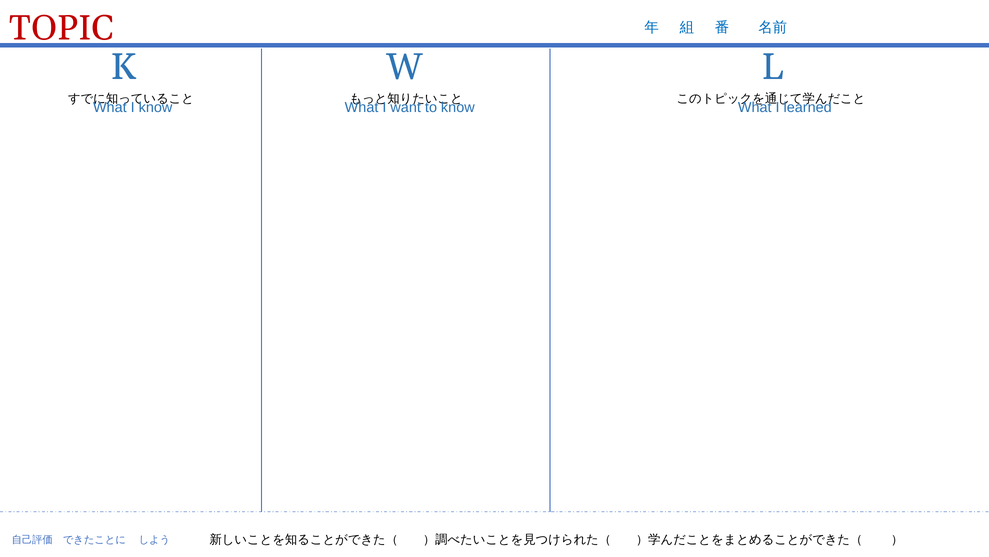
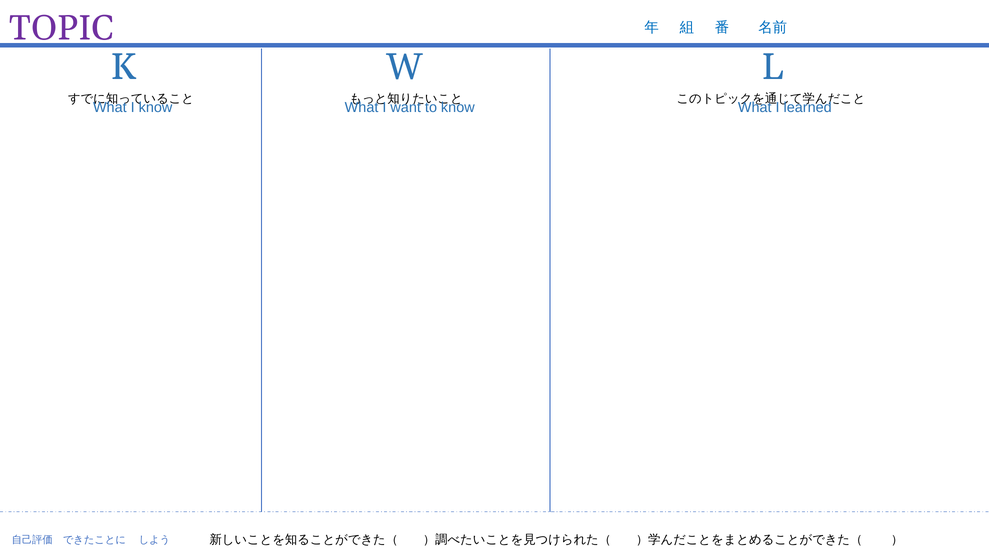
TOPIC colour: red -> purple (62, 28)
